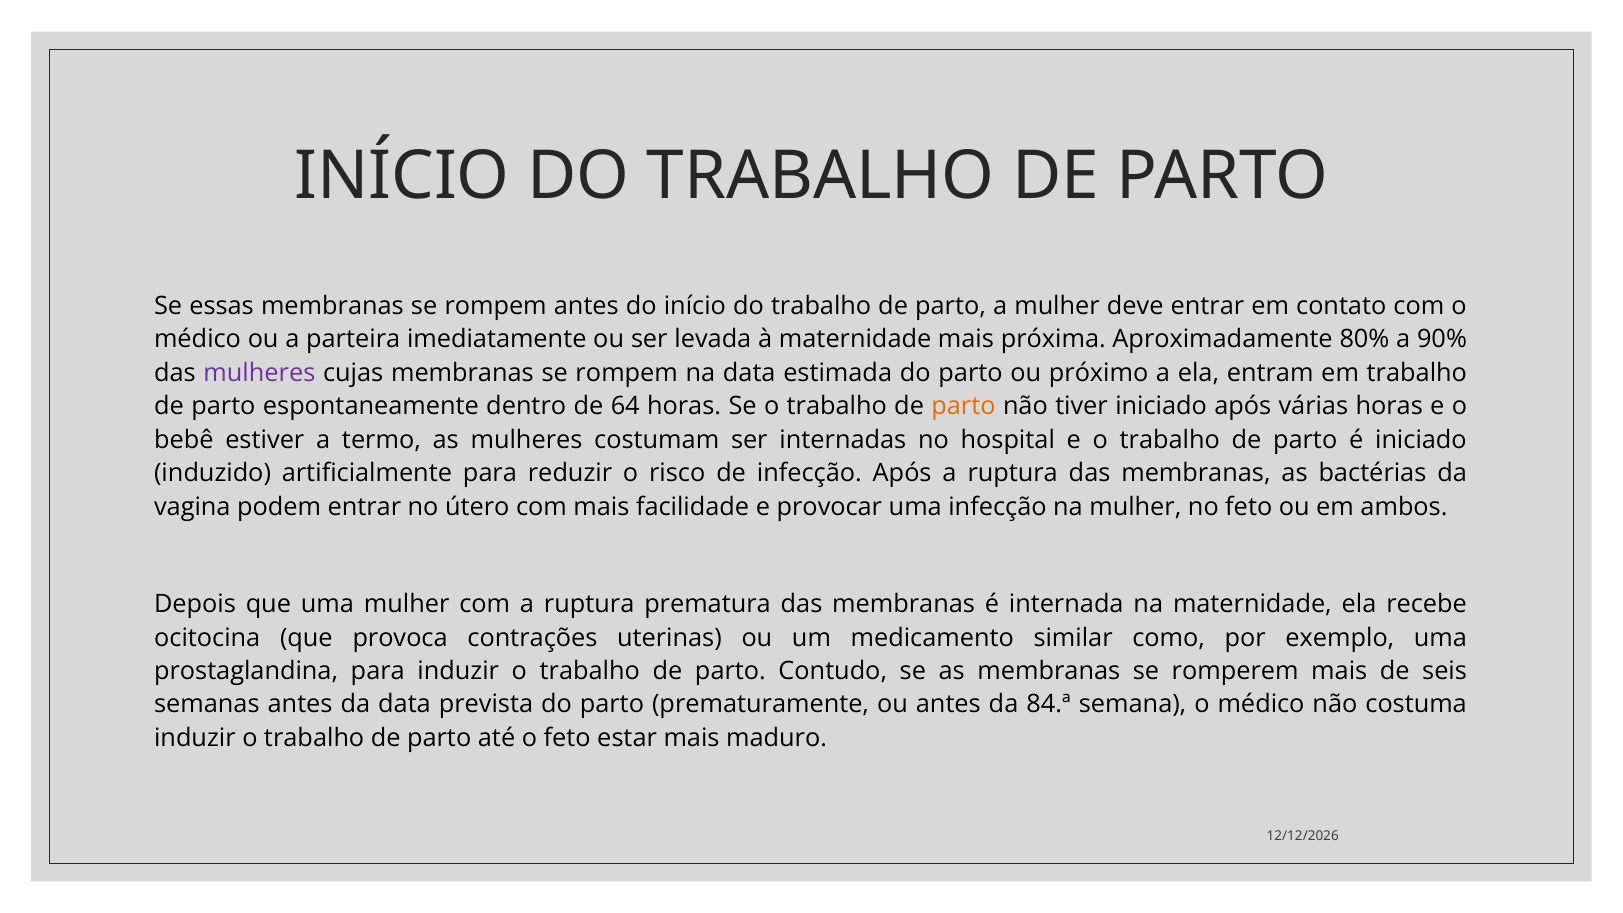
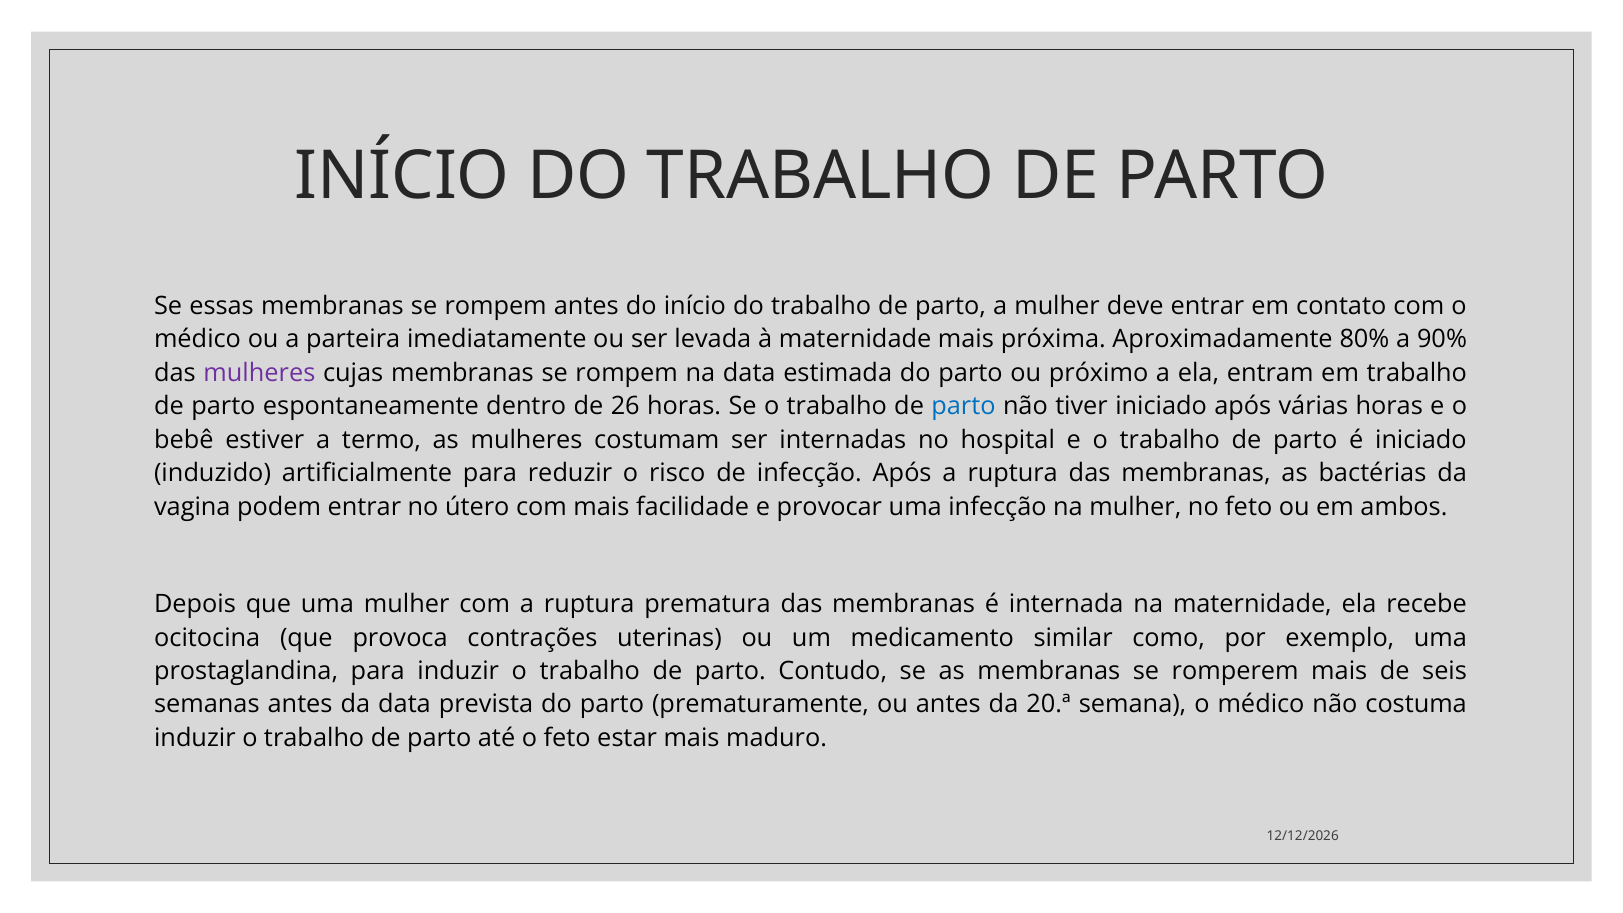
64: 64 -> 26 (625, 406)
parto colour: orange -> blue (963, 406)
84.ª: 84.ª -> 20.ª (1049, 704)
